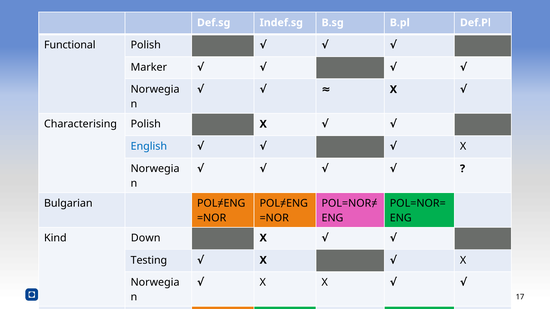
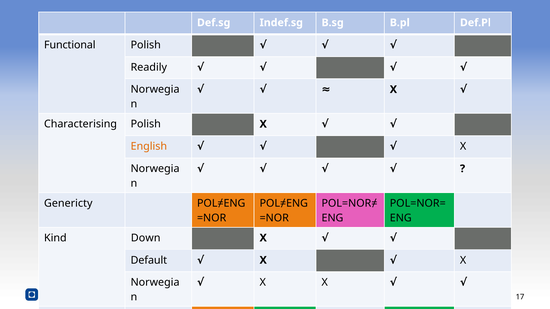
Marker: Marker -> Readily (149, 67)
English colour: blue -> orange (149, 147)
Bulgarian: Bulgarian -> Genericty (68, 204)
Testing: Testing -> Default (149, 260)
